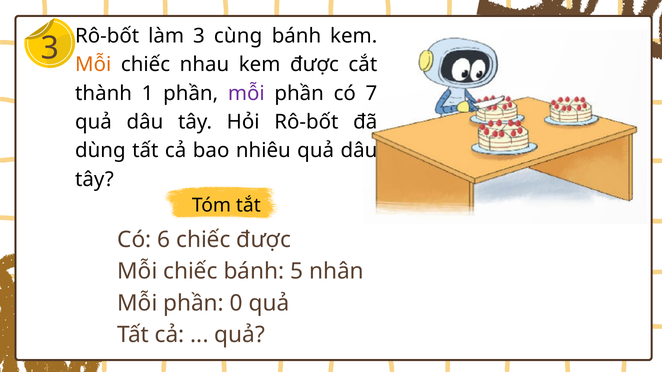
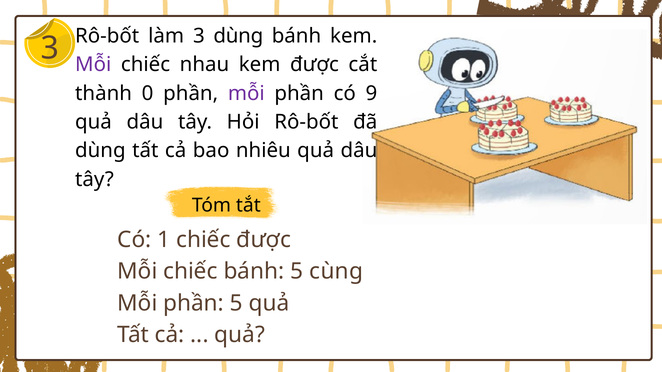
3 cùng: cùng -> dùng (238, 36)
Mỗi colour: orange -> purple (93, 65)
1: 1 -> 0 (148, 93)
7: 7 -> 9 (371, 93)
6: 6 -> 1 (164, 240)
nhân: nhân -> cùng (336, 272)
phần 0: 0 -> 5 (236, 303)
